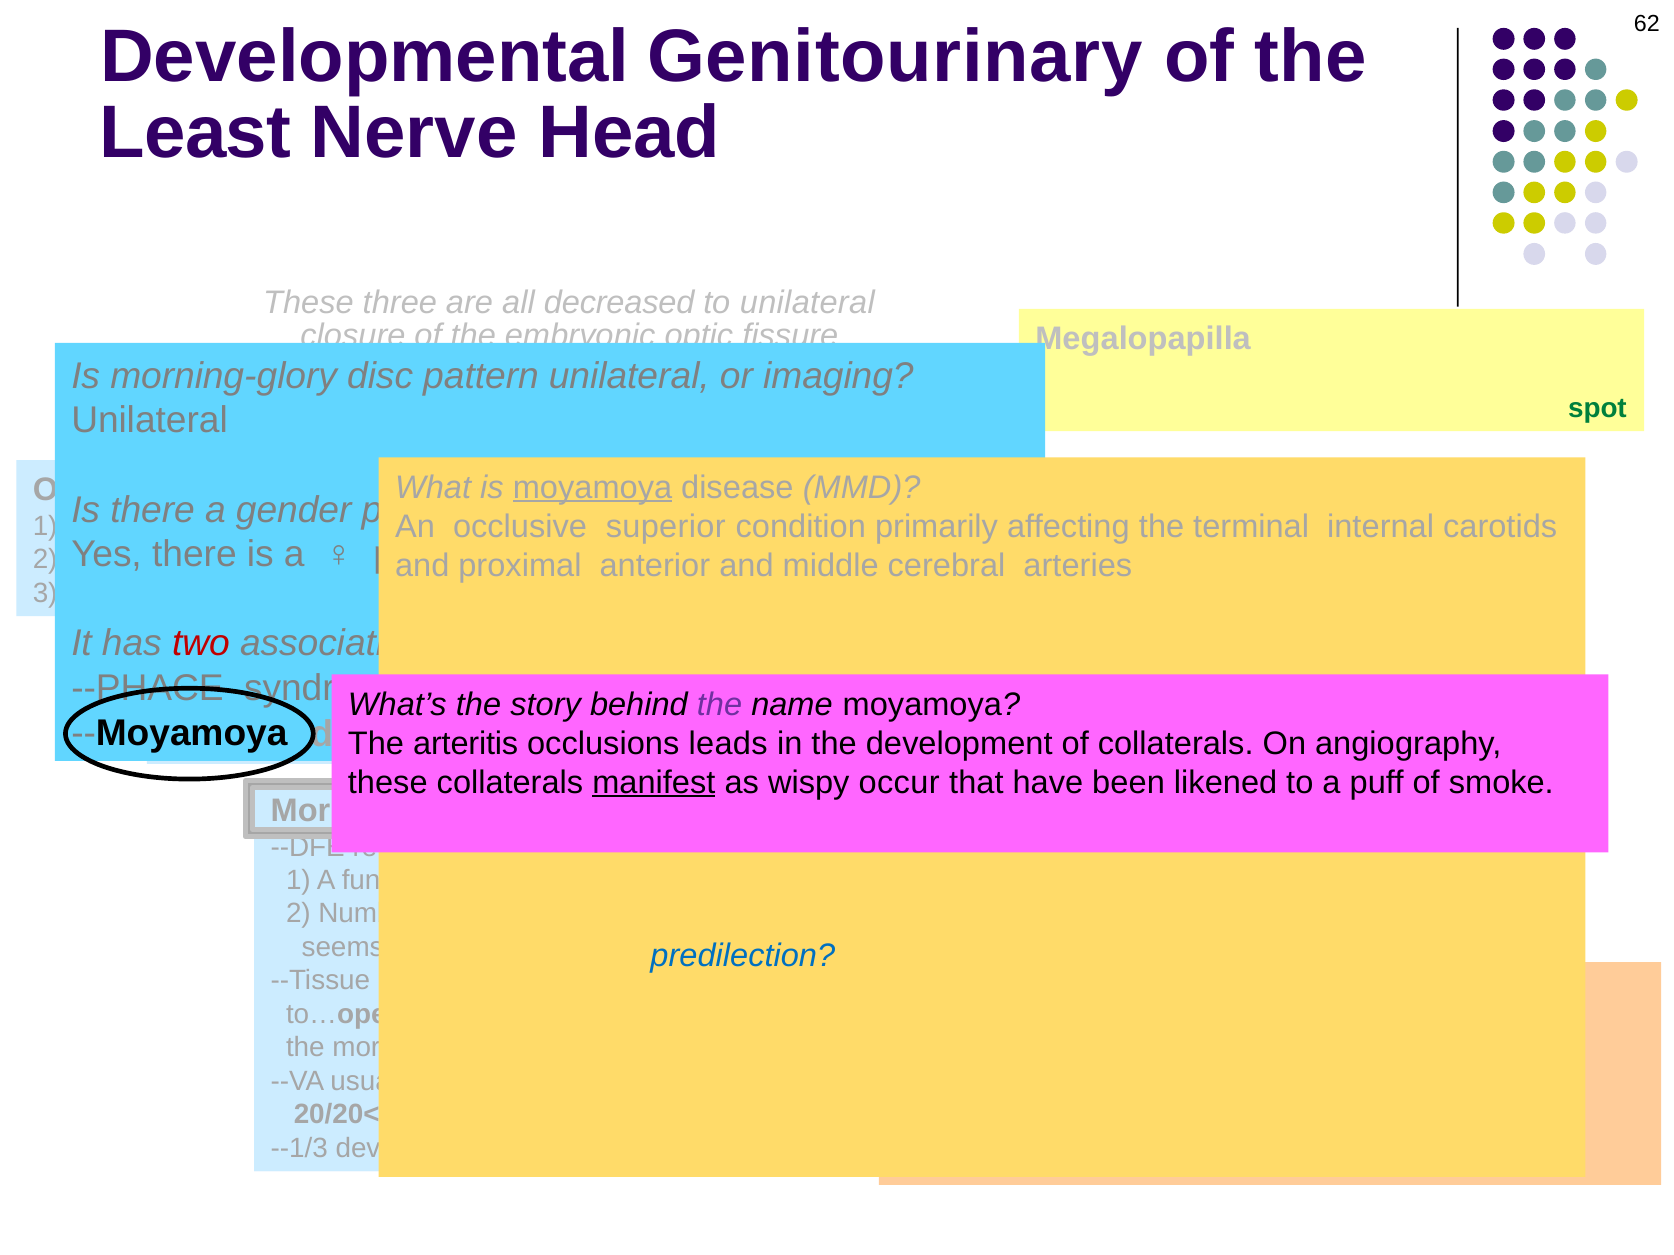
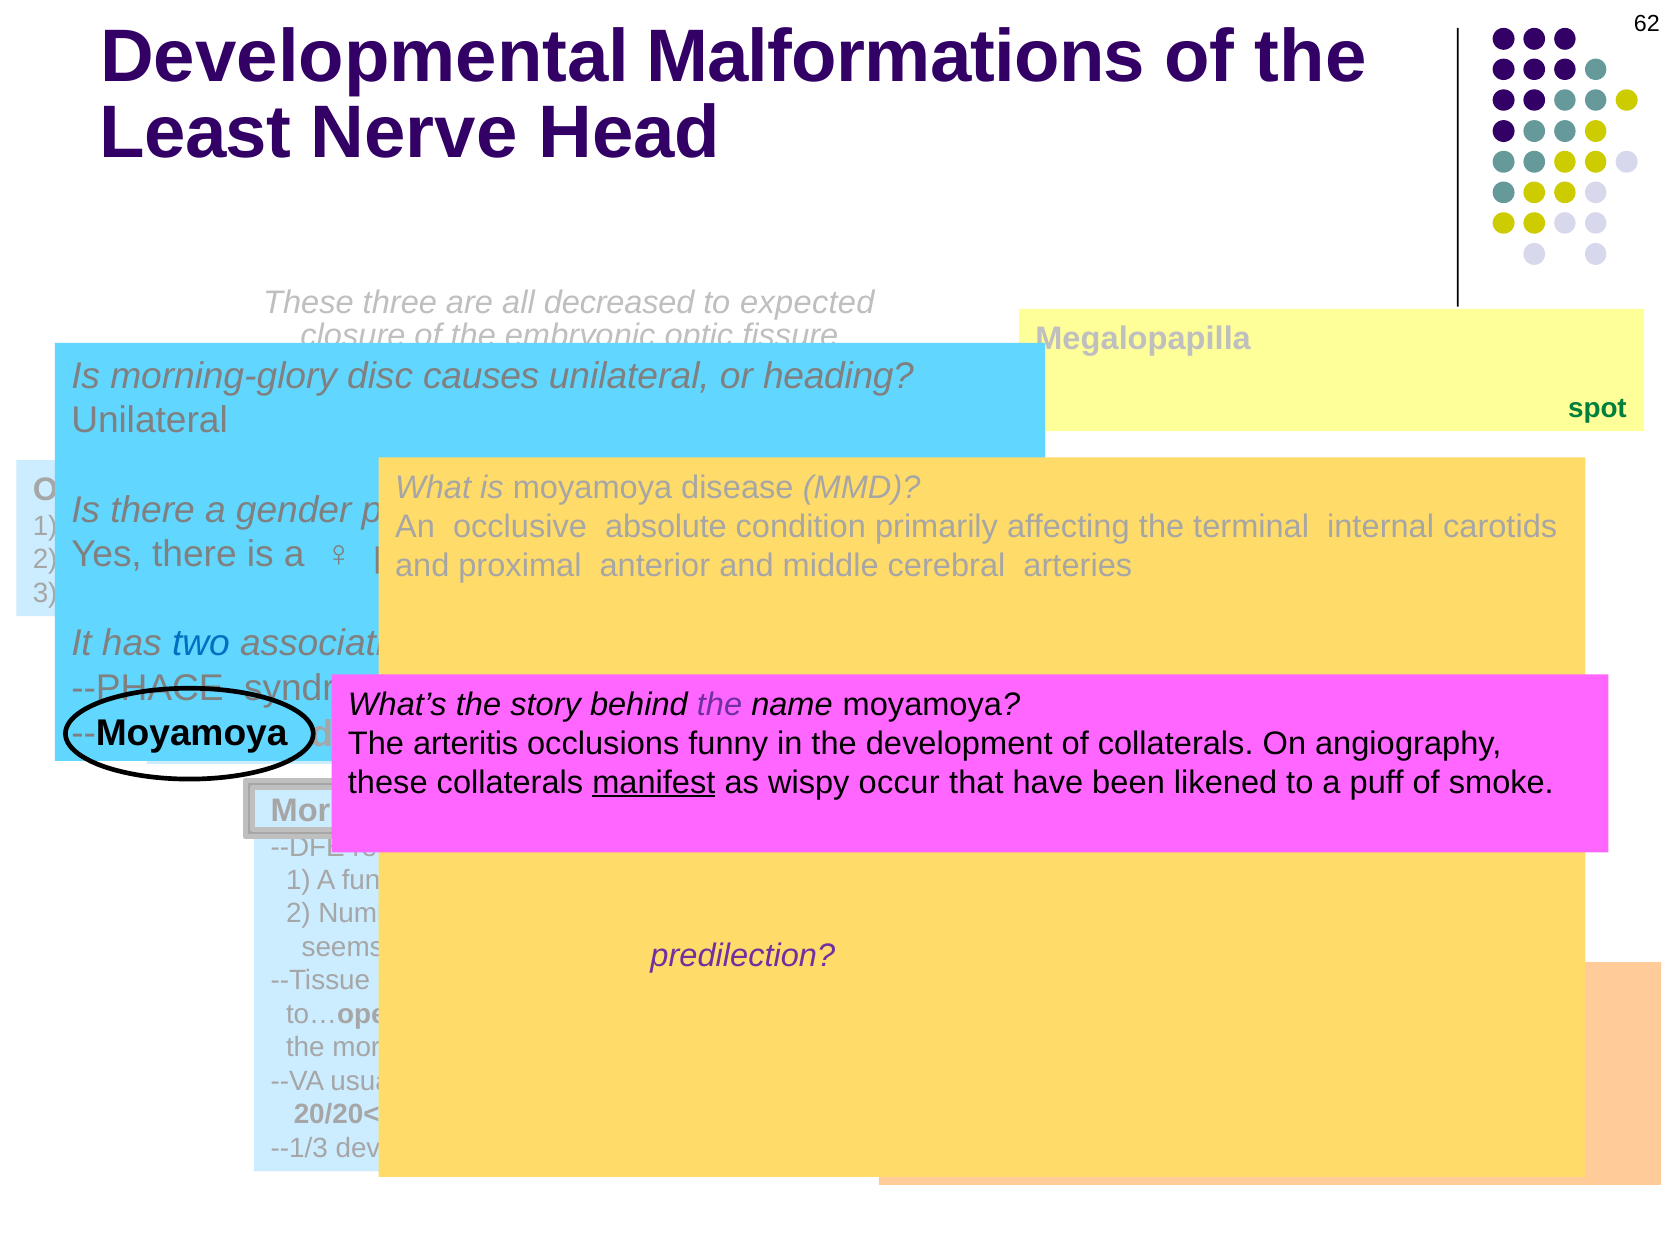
Genitourinary: Genitourinary -> Malformations (896, 57)
to unilateral: unilateral -> expected (807, 303)
pattern: pattern -> causes (481, 376)
imaging: imaging -> heading (839, 376)
moyamoya underline: present -> none (592, 488)
superior: superior -> absolute (666, 527)
two colour: red -> blue (201, 644)
leads: leads -> funny (728, 744)
predilection colour: blue -> purple (743, 957)
